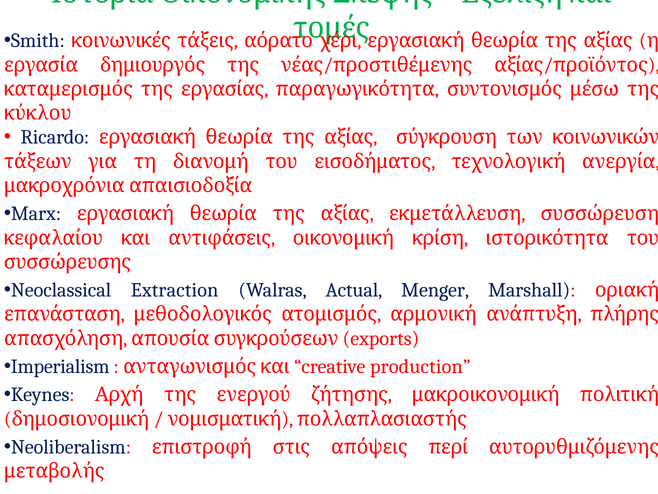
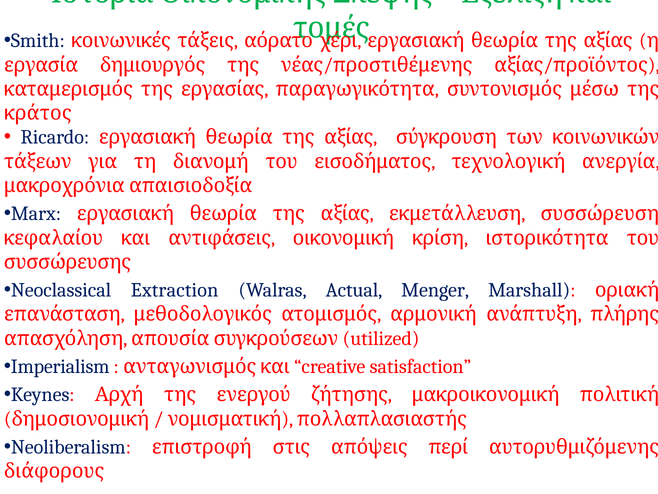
κύκλου: κύκλου -> κράτος (38, 113)
exports: exports -> utilized (385, 338)
production: production -> satisfaction (420, 366)
μεταβολής: μεταβολής -> διάφορους (54, 471)
